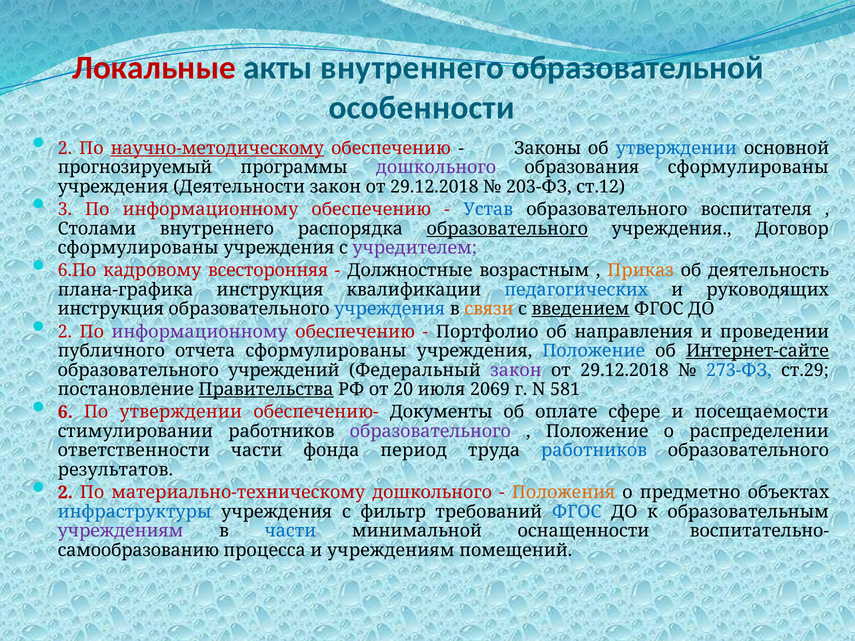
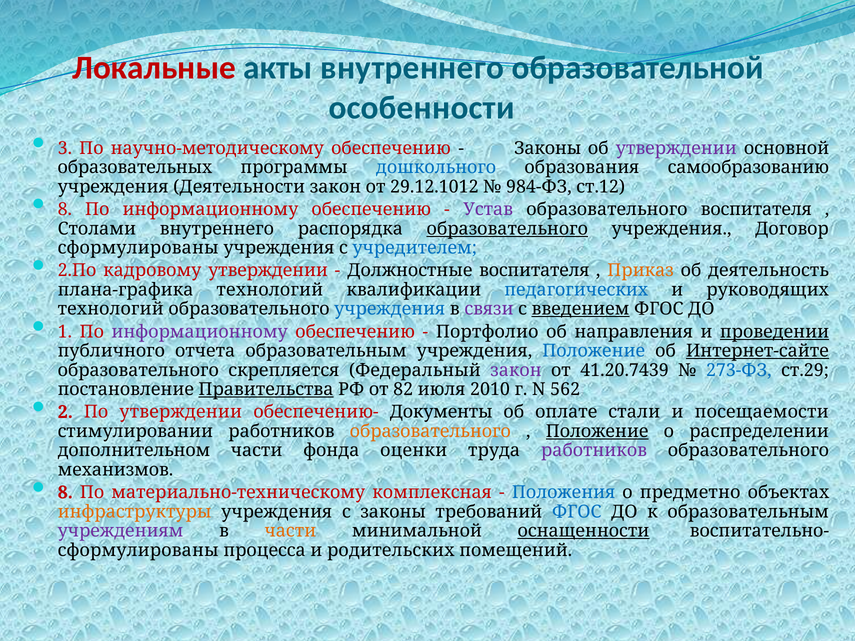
2: 2 -> 3 (65, 148)
научно-методическому underline: present -> none (217, 148)
утверждении colour: blue -> purple (676, 148)
прогнозируемый: прогнозируемый -> образовательных (135, 168)
дошкольного colour: purple -> blue (436, 168)
образования сформулированы: сформулированы -> самообразованию (748, 168)
29.12.2018: 29.12.2018 -> 29.12.1012 (434, 187)
203-ФЗ: 203-ФЗ -> 984-ФЗ (539, 187)
3: 3 -> 8 (65, 209)
Устав colour: blue -> purple (488, 209)
учредителем colour: purple -> blue (415, 248)
6.По: 6.По -> 2.По (77, 271)
кадровому всесторонняя: всесторонняя -> утверждении (268, 271)
Должностные возрастным: возрастным -> воспитателя (534, 271)
плана-графика инструкция: инструкция -> технологий (270, 290)
инструкция: инструкция -> технологий (111, 309)
связи colour: orange -> purple (489, 309)
2: 2 -> 1 (65, 332)
проведении underline: none -> present (775, 332)
отчета сформулированы: сформулированы -> образовательным (326, 351)
учреждений: учреждений -> скрепляется (284, 370)
29.12.2018: 29.12.2018 -> 41.20.7439 (625, 370)
20: 20 -> 82 (403, 390)
2069: 2069 -> 2010 (490, 390)
581: 581 -> 562 (565, 390)
6: 6 -> 2 (65, 412)
сфере: сфере -> стали (634, 412)
образовательного colour: purple -> orange (430, 431)
Положение underline: none -> present (597, 431)
ответственности: ответственности -> дополнительном (134, 451)
период: период -> оценки (414, 451)
работников colour: blue -> purple (594, 451)
результатов: результатов -> механизмов (115, 470)
2: 2 -> 8 (65, 493)
материально-техническому дошкольного: дошкольного -> комплексная (432, 493)
Положения colour: orange -> blue (564, 493)
инфраструктуры colour: blue -> orange (135, 512)
с фильтр: фильтр -> законы (393, 512)
части colour: blue -> orange (290, 531)
оснащенности underline: none -> present (583, 531)
самообразованию: самообразованию -> сформулированы (138, 550)
и учреждениям: учреждениям -> родительских (391, 550)
